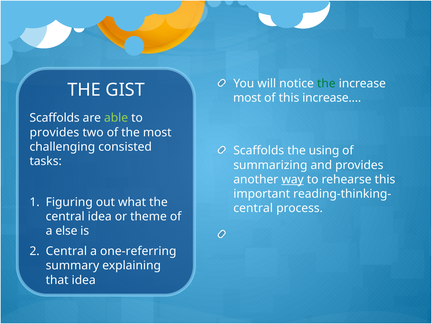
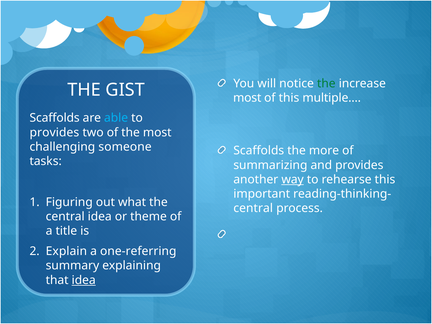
increase…: increase… -> multiple… (332, 98)
able colour: light green -> light blue (116, 118)
consisted: consisted -> someone (125, 147)
using: using -> more (324, 151)
else: else -> title (66, 231)
Central: Central -> Explain (66, 251)
idea underline: none -> present (84, 280)
